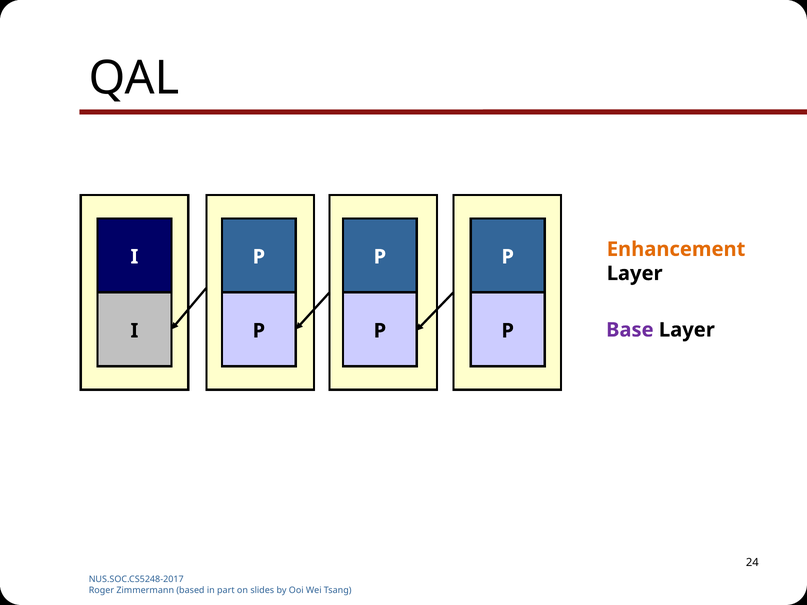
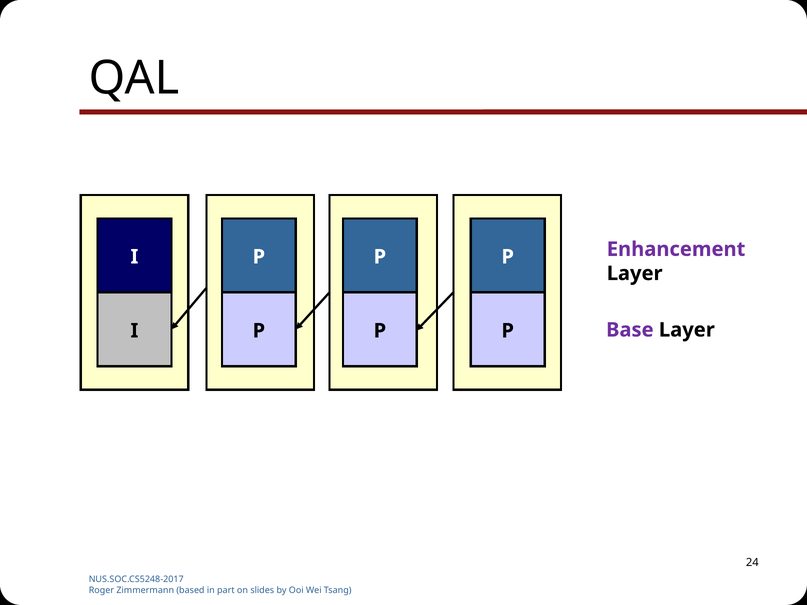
Enhancement colour: orange -> purple (676, 249)
